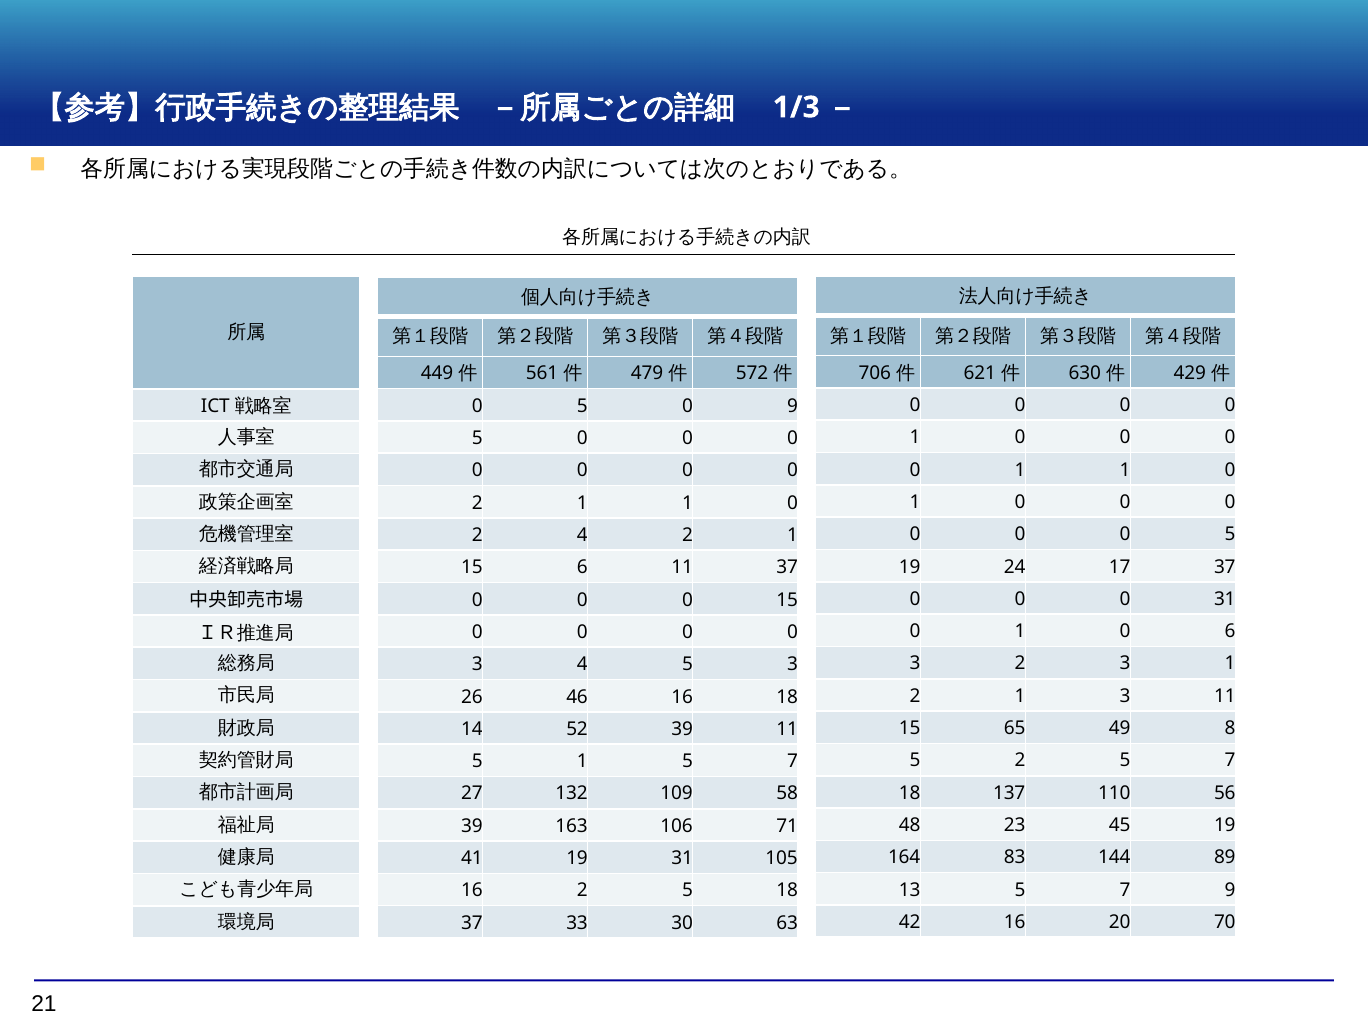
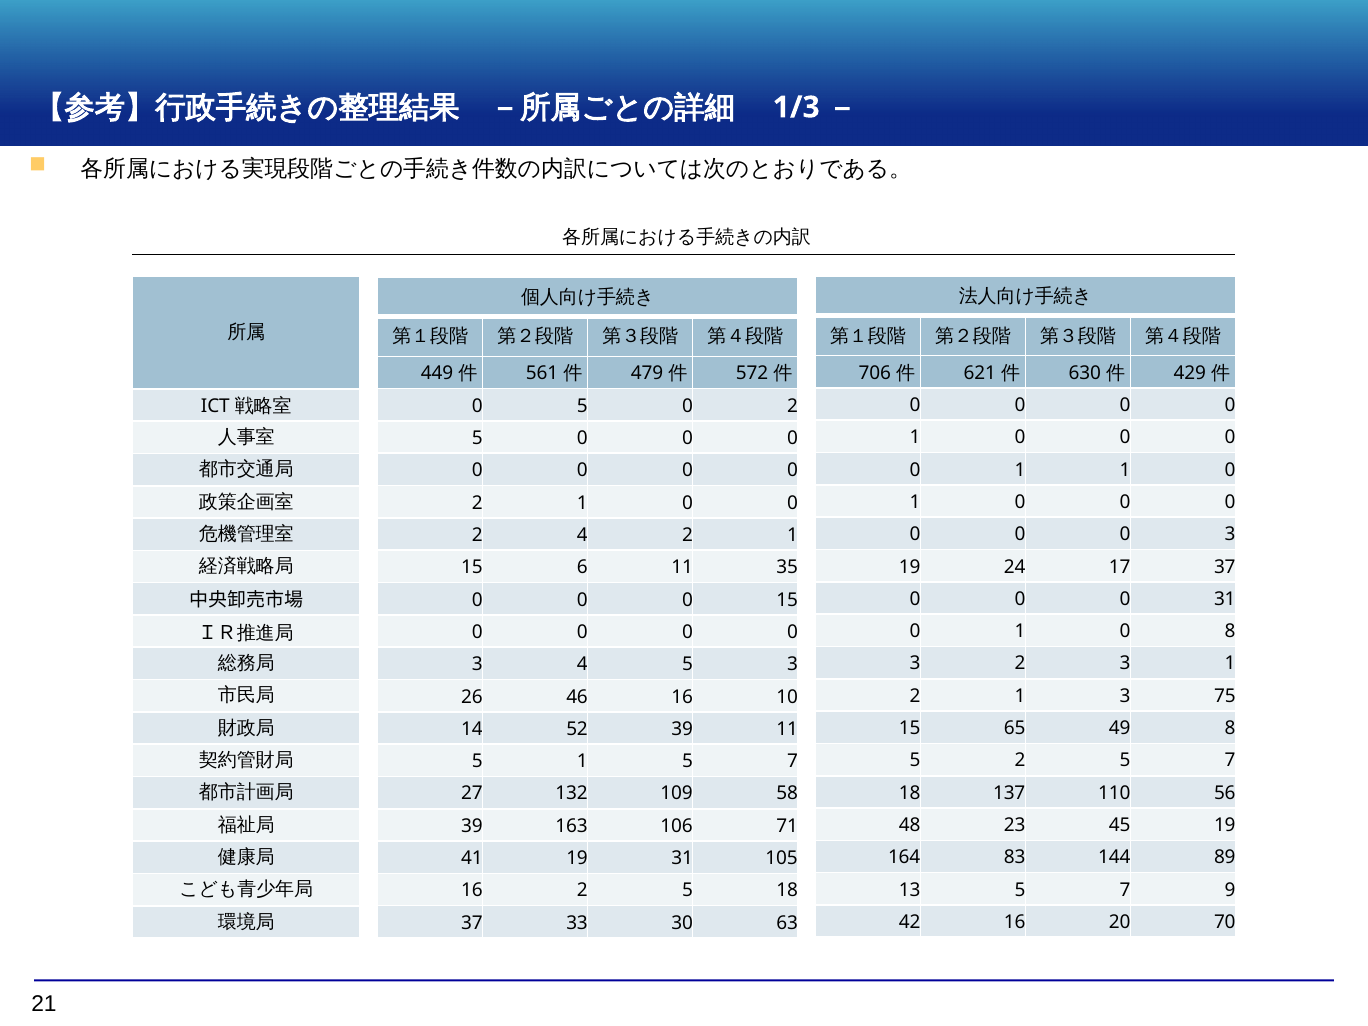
5 0 9: 9 -> 2 (792, 406)
2 1 1: 1 -> 0 (687, 503)
5: 5 -> 3 (1230, 534)
11 37: 37 -> 35 (787, 567)
0 6: 6 -> 8 (1230, 631)
3 11: 11 -> 75 (1225, 696)
16 18: 18 -> 10 (787, 697)
